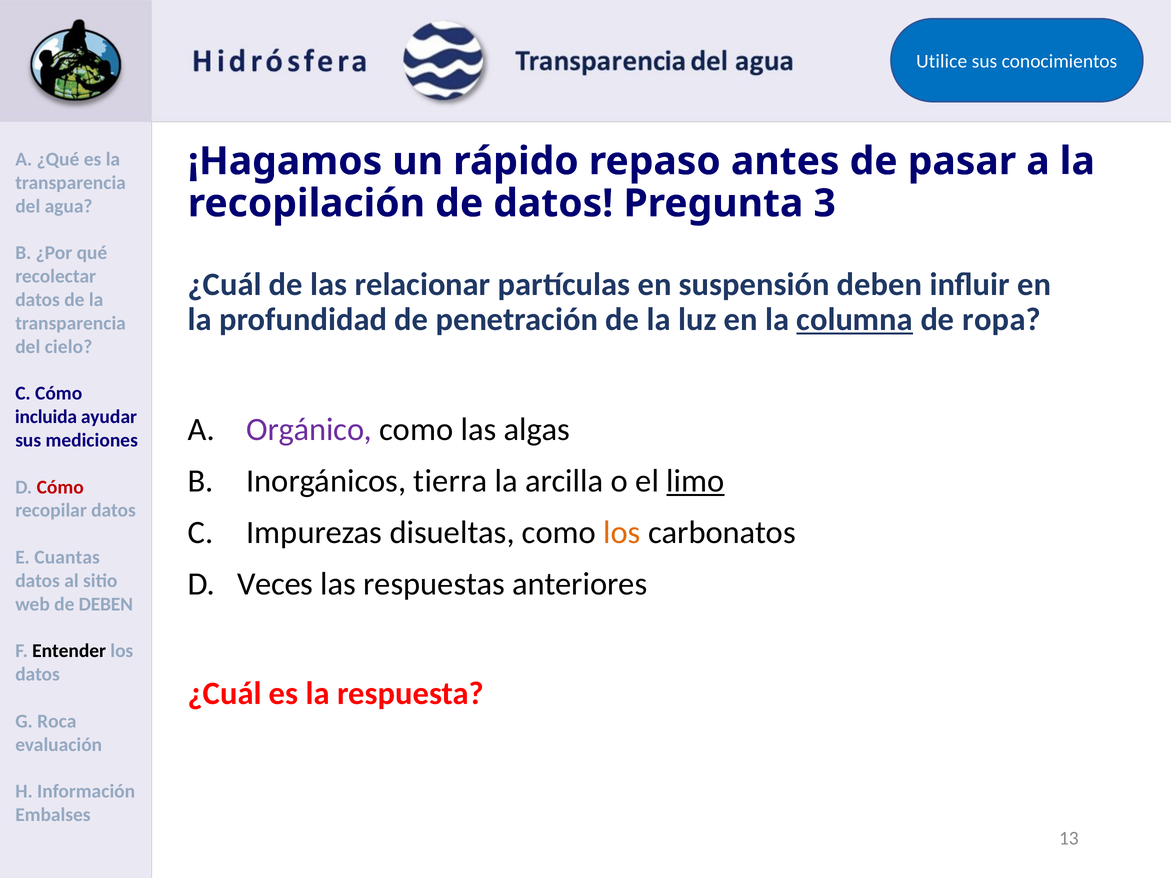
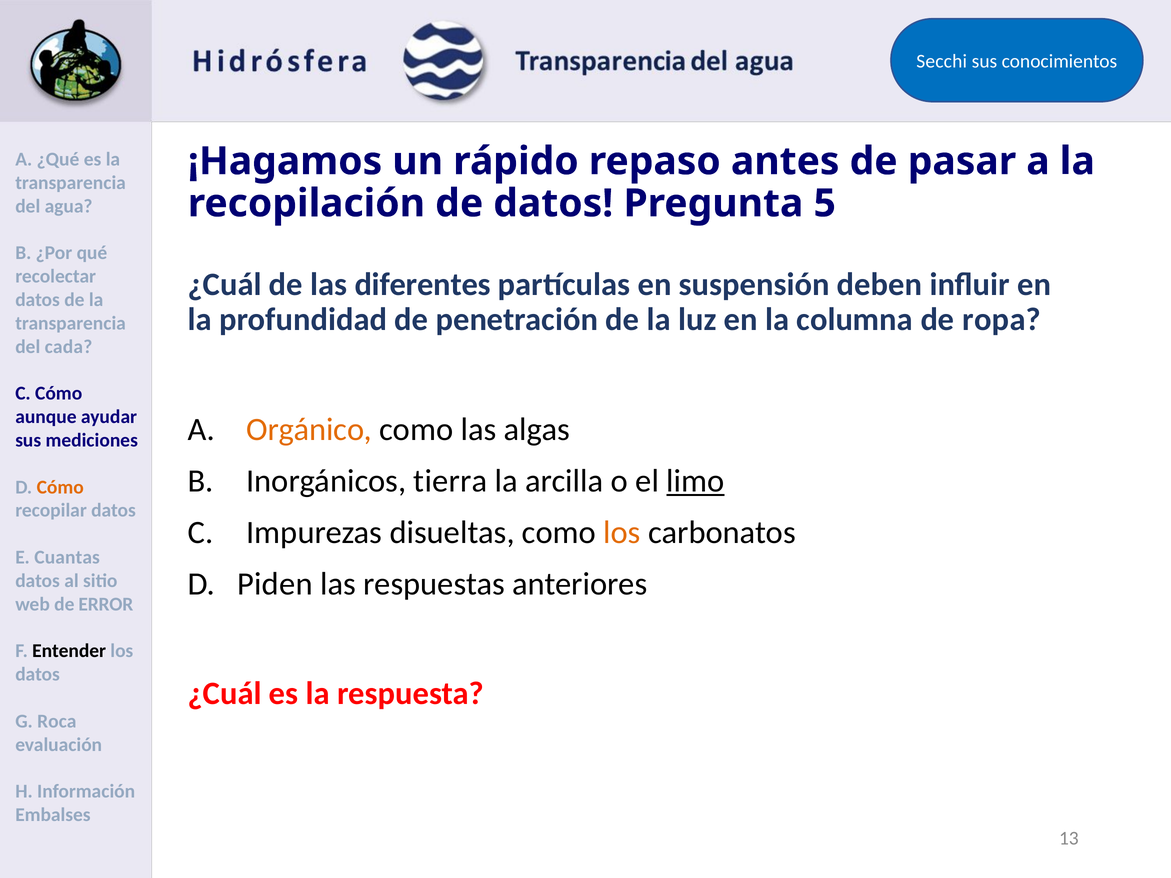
Utilice: Utilice -> Secchi (942, 62)
3: 3 -> 5 (825, 204)
relacionar: relacionar -> diferentes (423, 285)
columna underline: present -> none (855, 320)
cielo: cielo -> cada (68, 347)
incluida: incluida -> aunque (46, 417)
Orgánico colour: purple -> orange (309, 430)
Cómo colour: red -> orange (60, 487)
Veces: Veces -> Piden (275, 584)
de DEBEN: DEBEN -> ERROR (106, 604)
